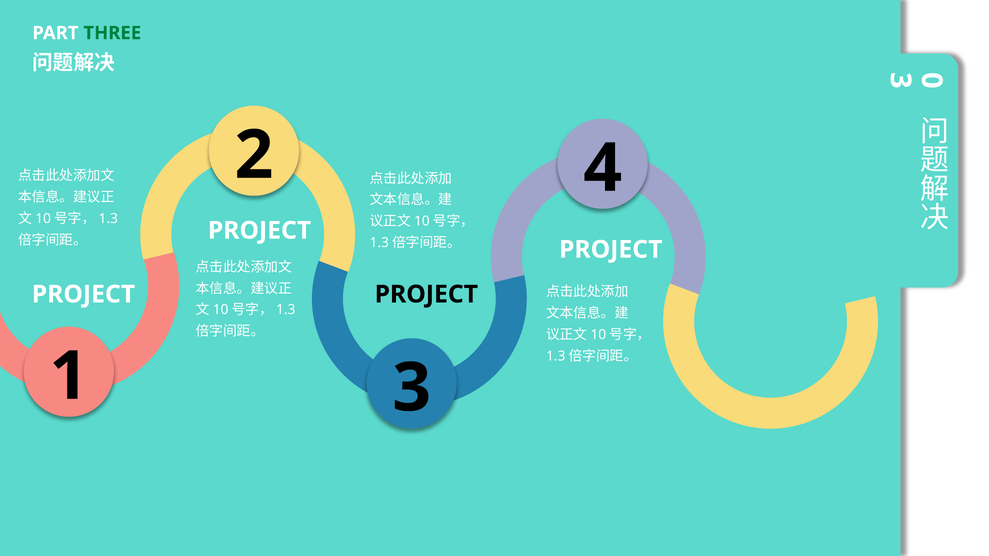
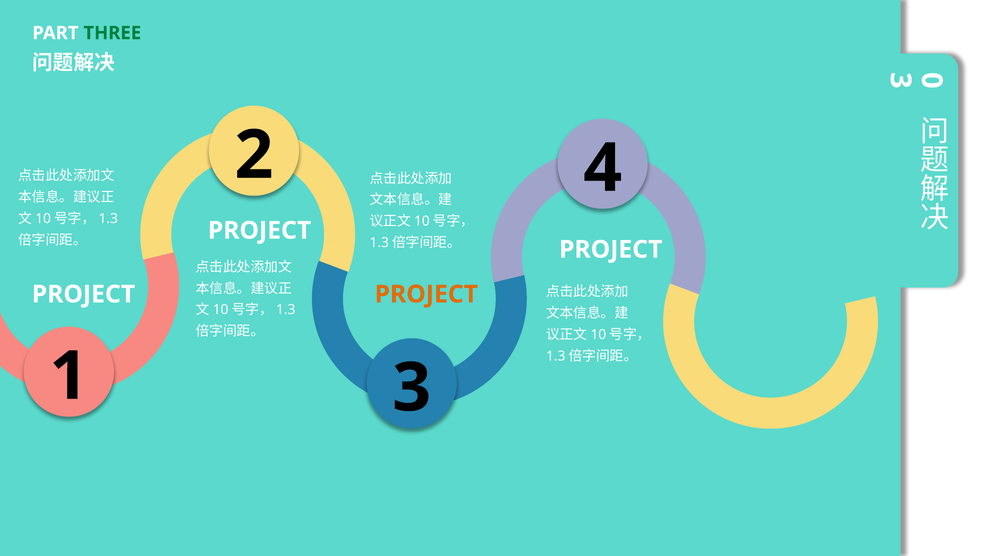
PROJECT colour: black -> orange (426, 294)
